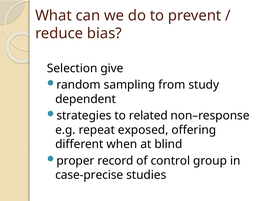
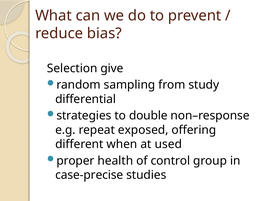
dependent: dependent -> differential (86, 99)
related: related -> double (148, 115)
blind: blind -> used (168, 144)
record: record -> health (115, 160)
